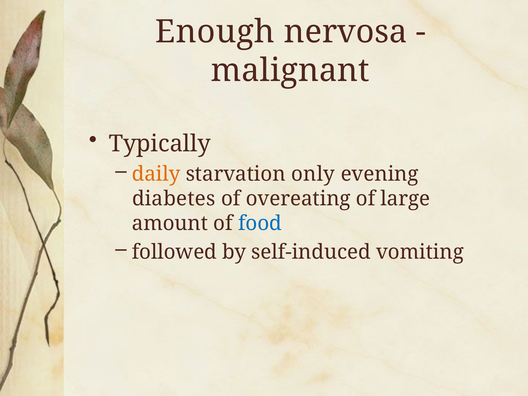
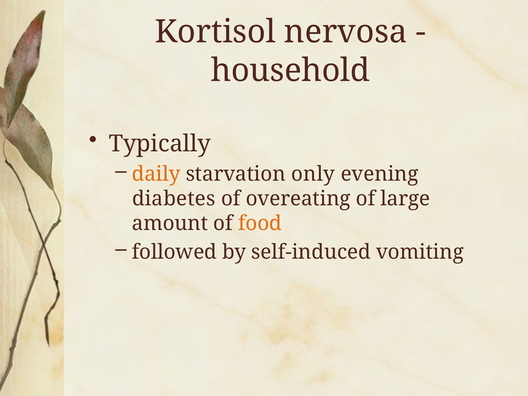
Enough: Enough -> Kortisol (215, 32)
malignant: malignant -> household (290, 70)
food colour: blue -> orange (260, 223)
